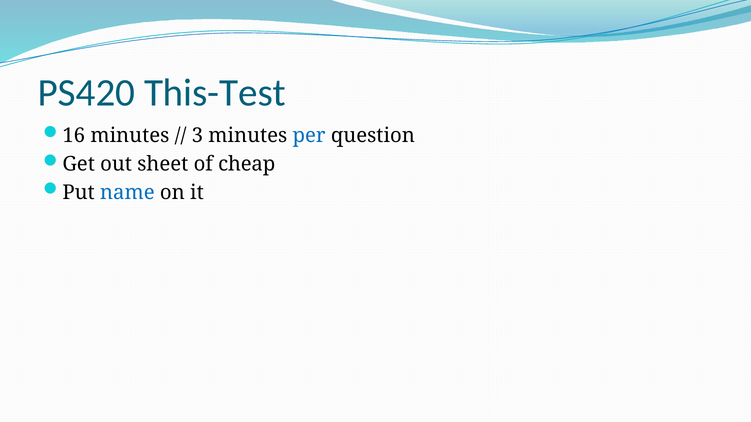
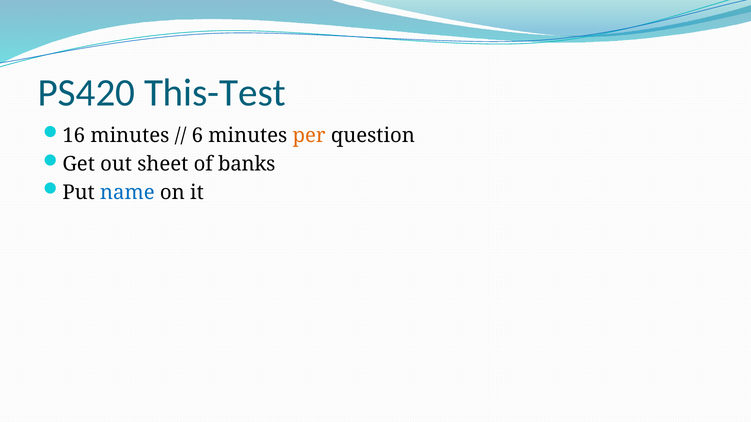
3: 3 -> 6 (197, 136)
per colour: blue -> orange (309, 136)
cheap: cheap -> banks (247, 164)
